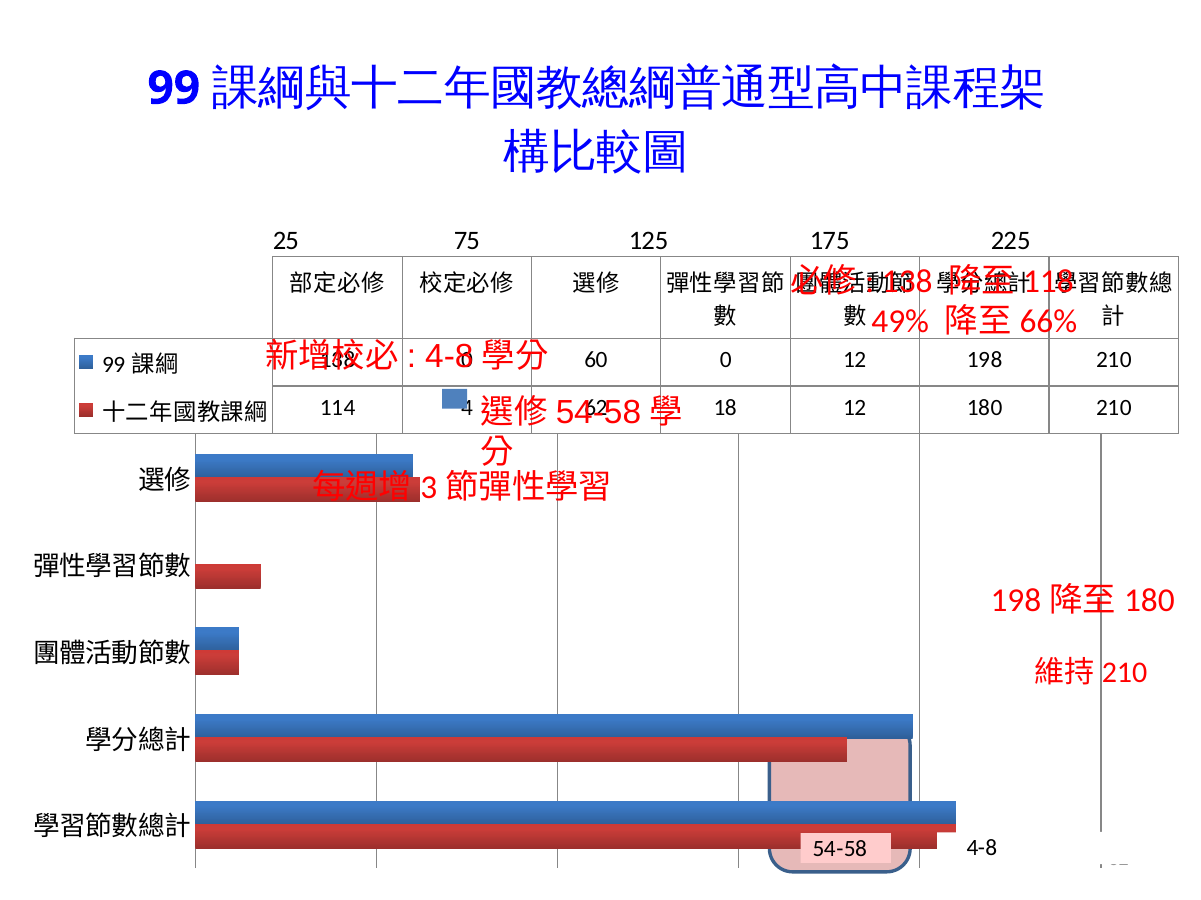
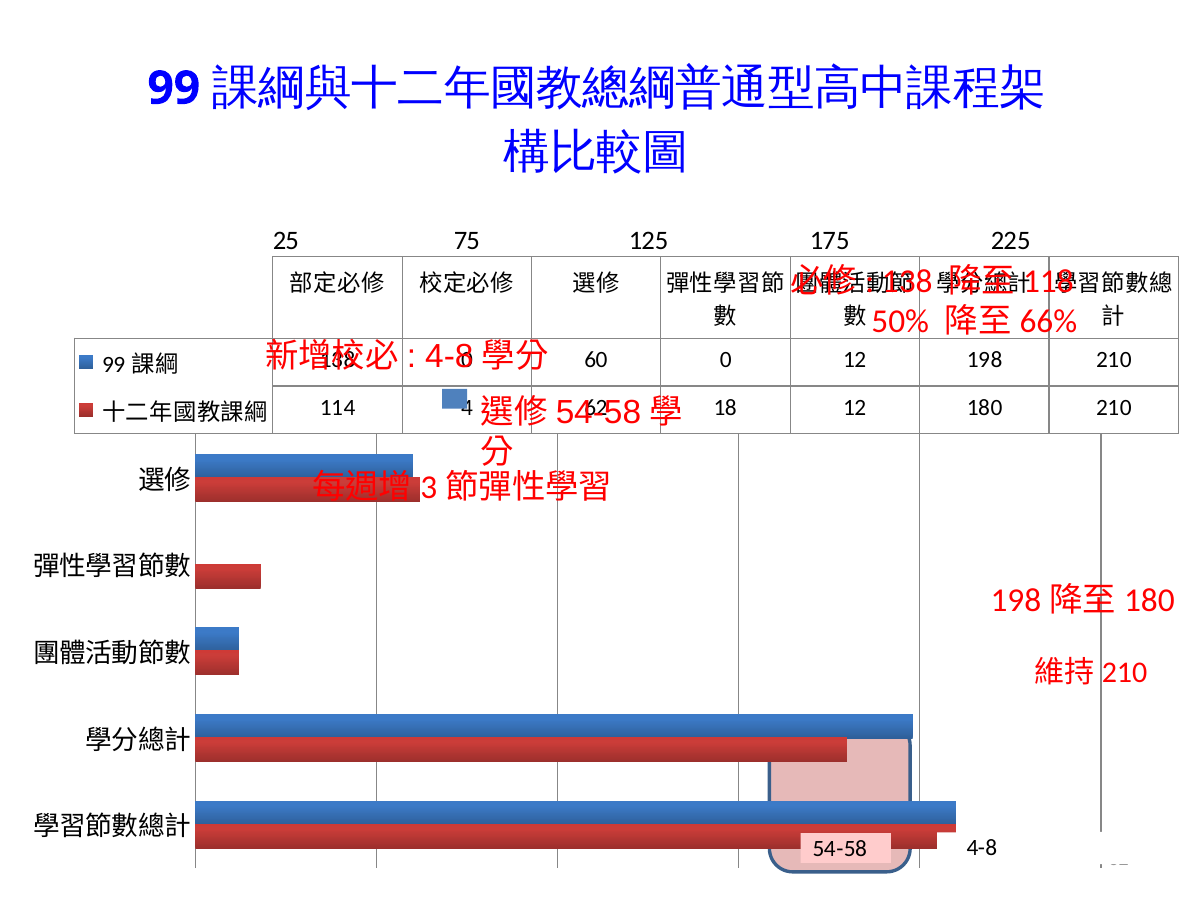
49%: 49% -> 50% (900, 322)
